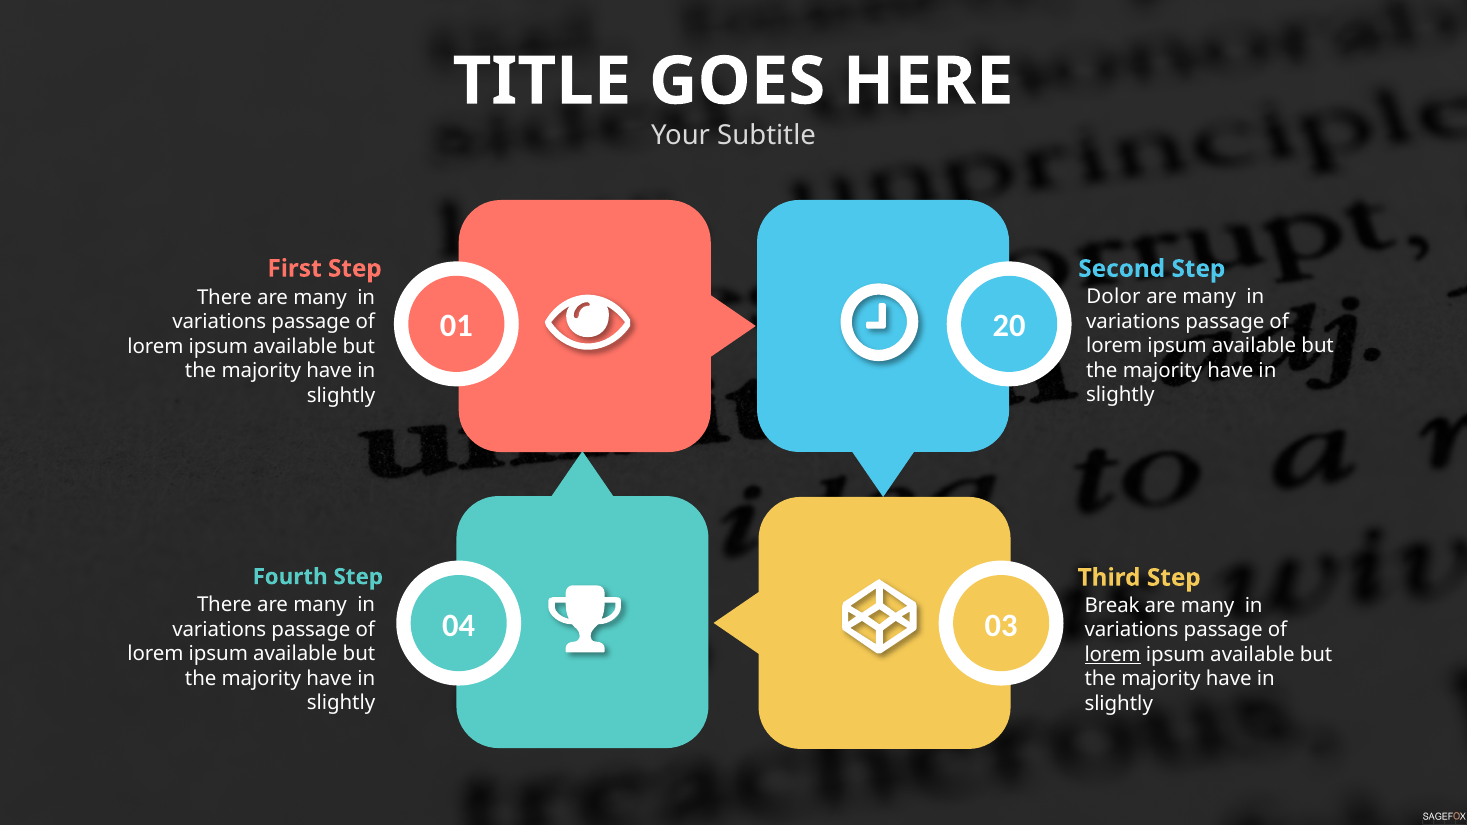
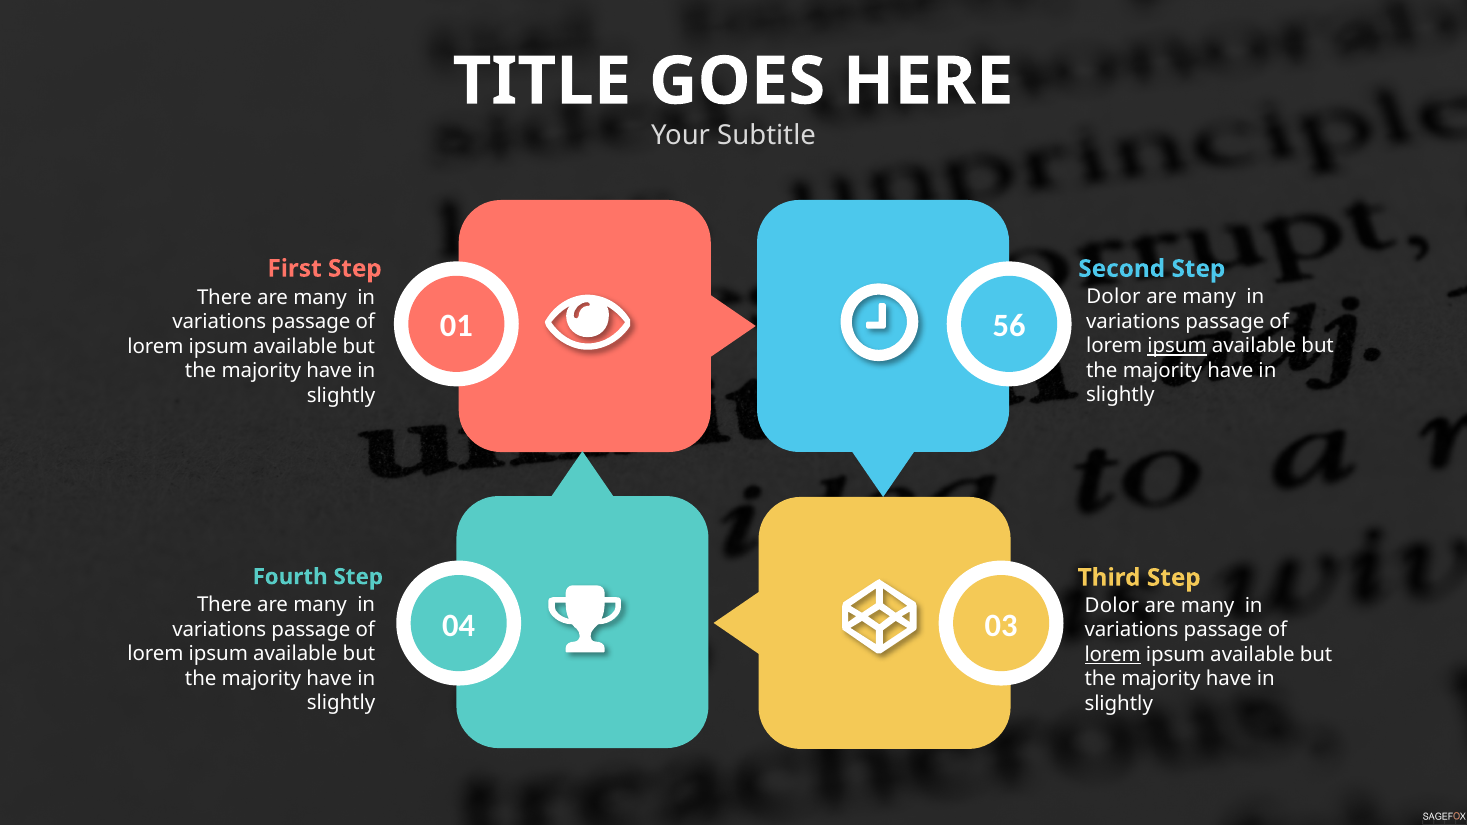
20: 20 -> 56 (1009, 326)
ipsum underline: none -> present (1177, 346)
Break: Break -> Dolor (1112, 606)
